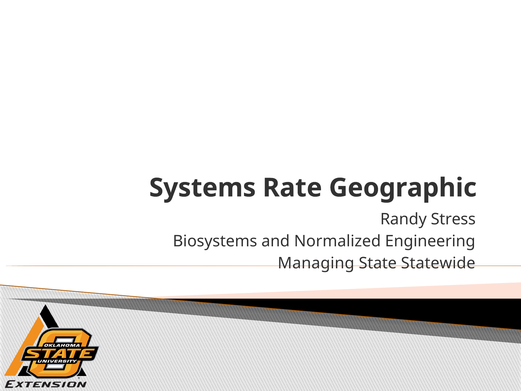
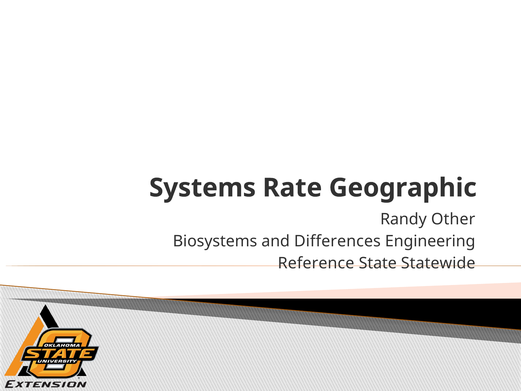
Stress: Stress -> Other (453, 219)
Normalized: Normalized -> Differences (337, 241)
Managing: Managing -> Reference (316, 263)
